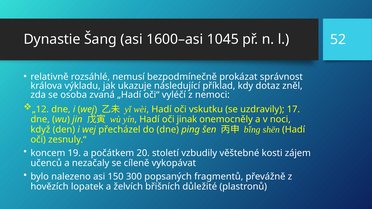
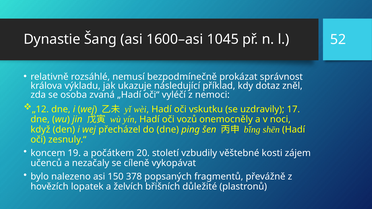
jinak: jinak -> vozů (187, 120)
300: 300 -> 378 (134, 177)
